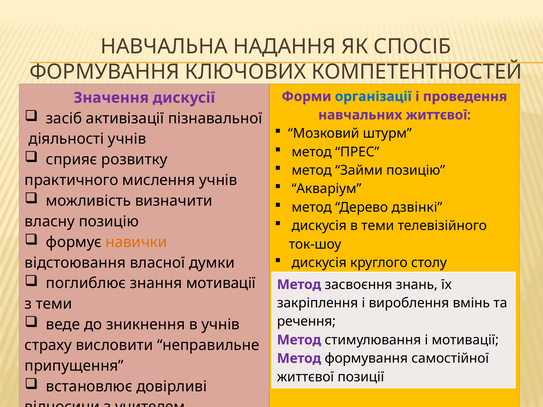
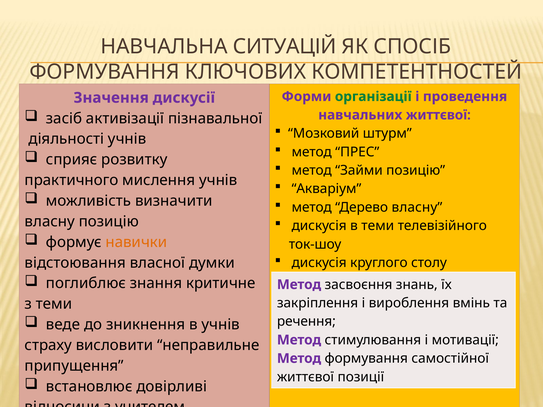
НАДАННЯ: НАДАННЯ -> СИТУАЦІЙ (285, 46)
організації colour: blue -> green (373, 97)
Дерево дзвінкі: дзвінкі -> власну (417, 207)
знання мотивації: мотивації -> критичне (221, 283)
